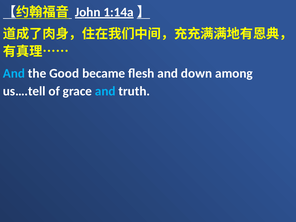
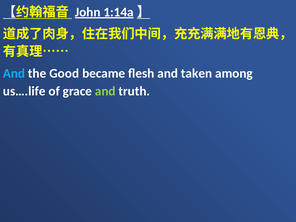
down: down -> taken (197, 73)
us….tell: us….tell -> us….life (24, 91)
and colour: light blue -> light green (105, 91)
